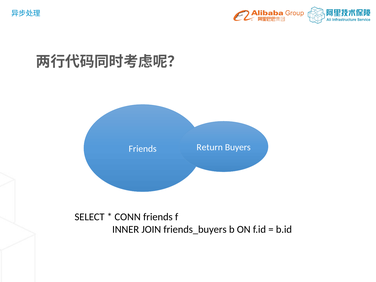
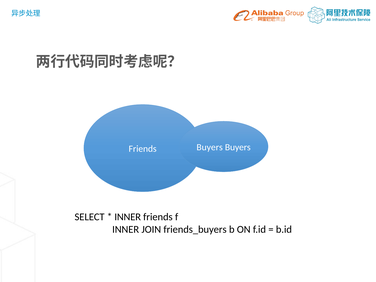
Friends Return: Return -> Buyers (210, 147)
CONN: CONN -> INNER (128, 217)
